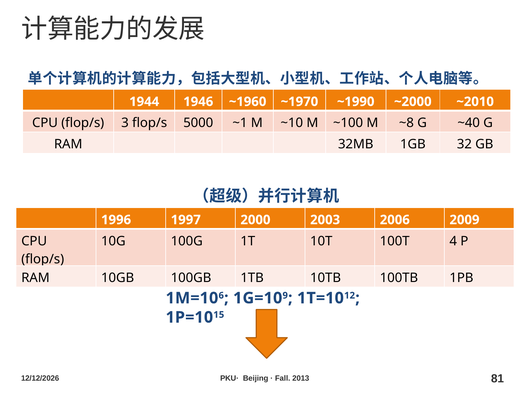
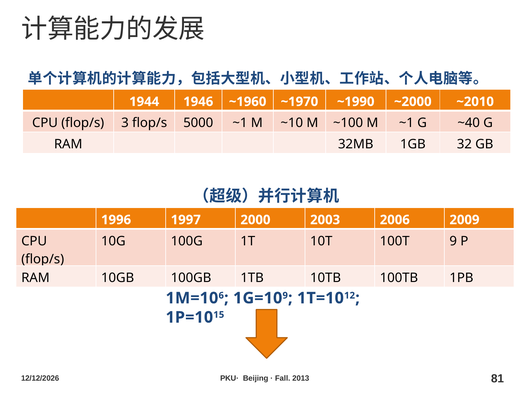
M ~8: ~8 -> ~1 (406, 123)
100T 4: 4 -> 9 (453, 241)
